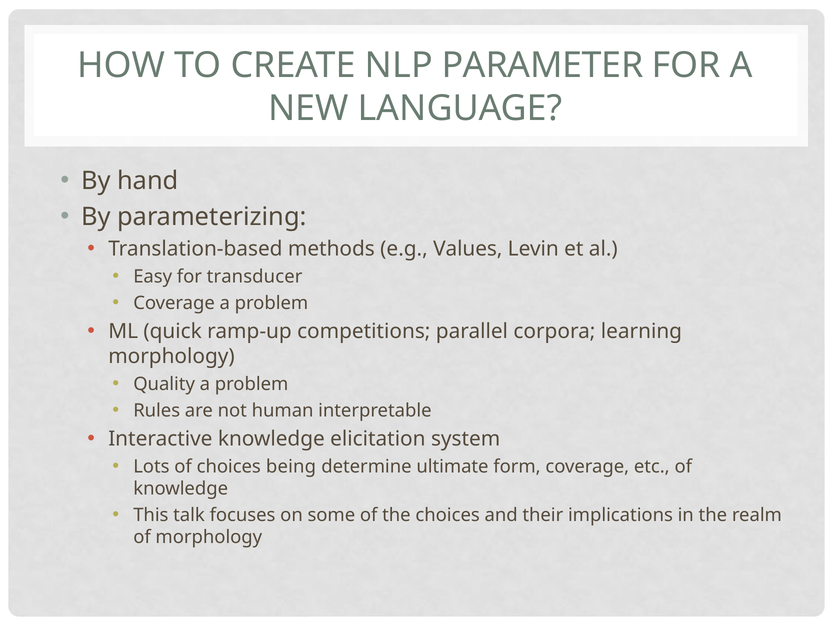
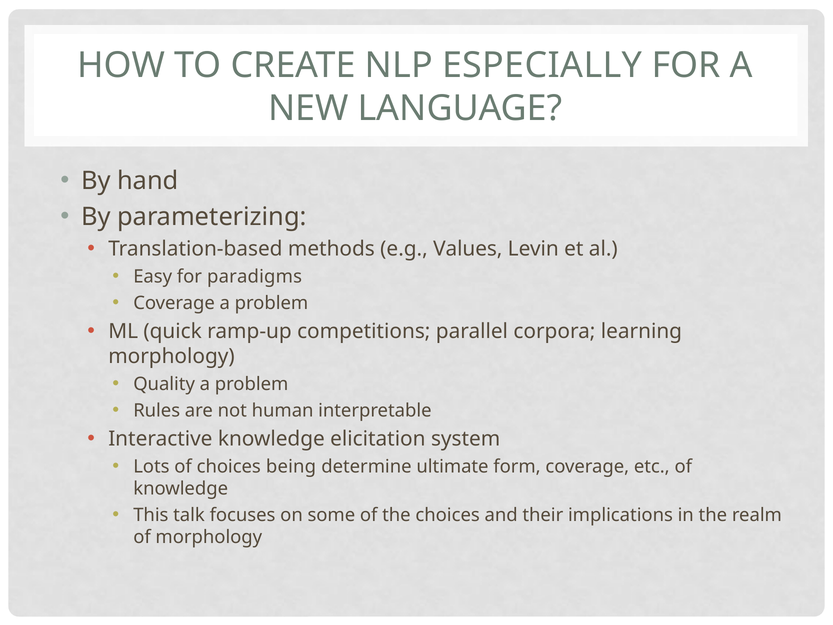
PARAMETER: PARAMETER -> ESPECIALLY (542, 65)
transducer: transducer -> paradigms (255, 277)
